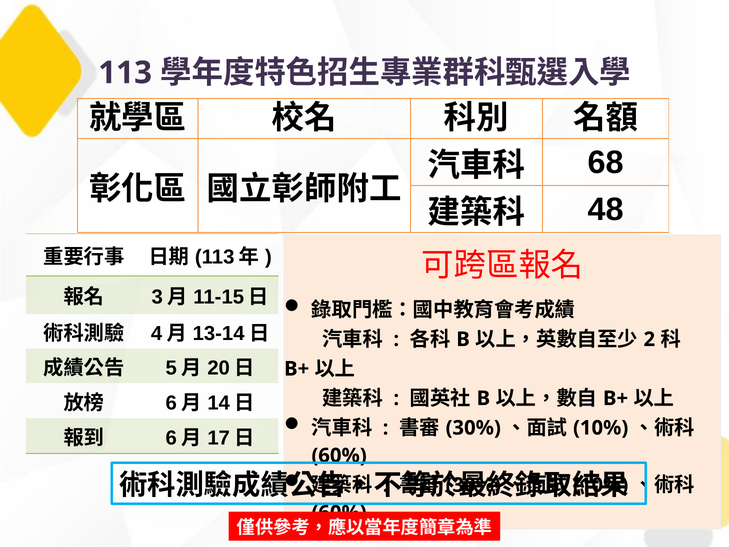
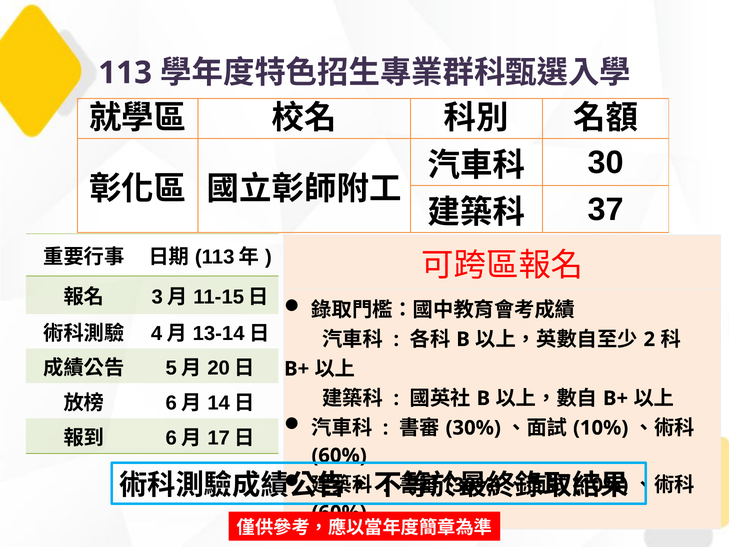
68: 68 -> 30 (606, 162)
48: 48 -> 37 (606, 209)
